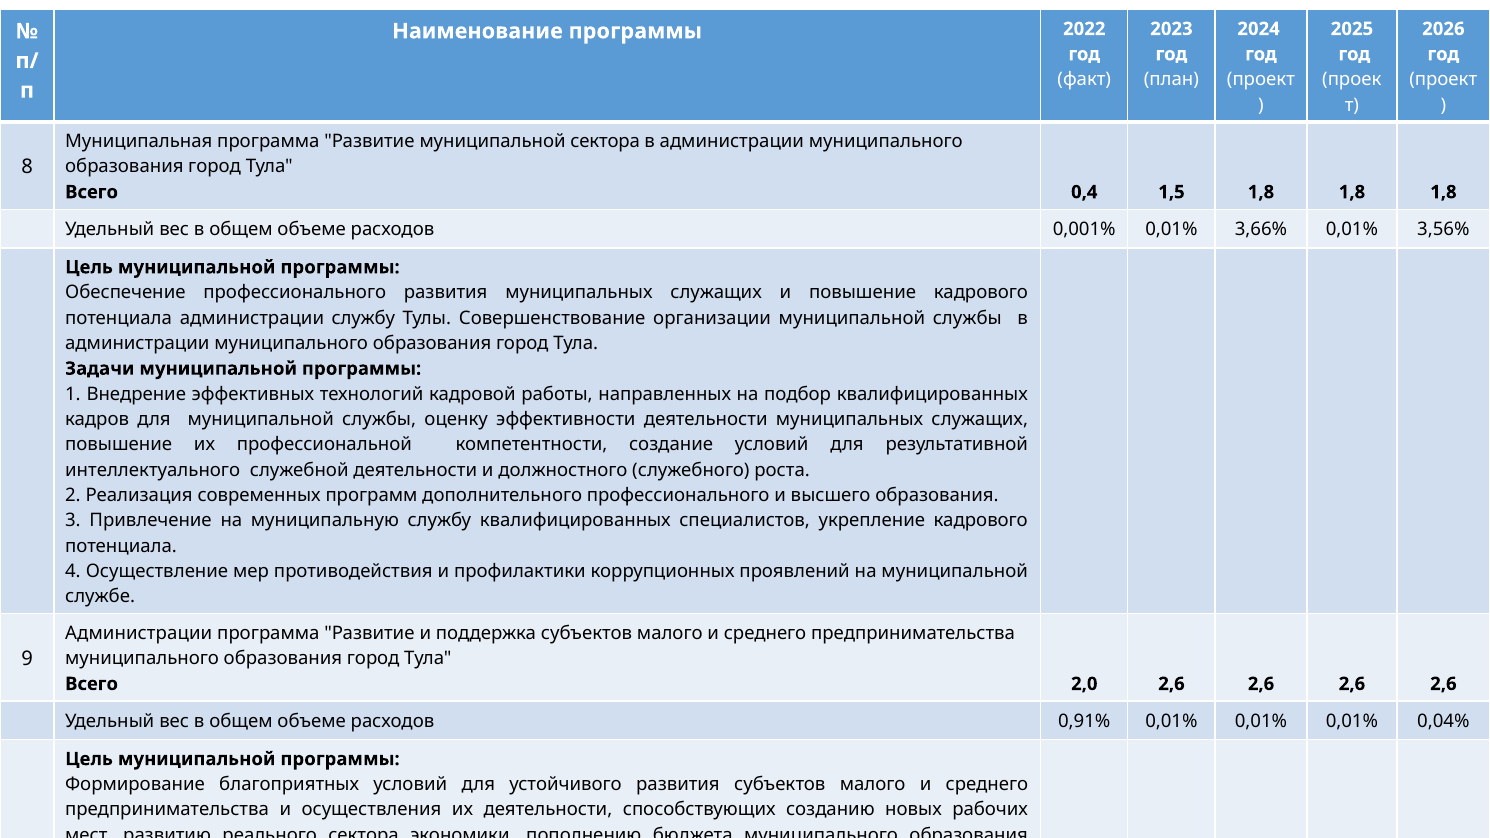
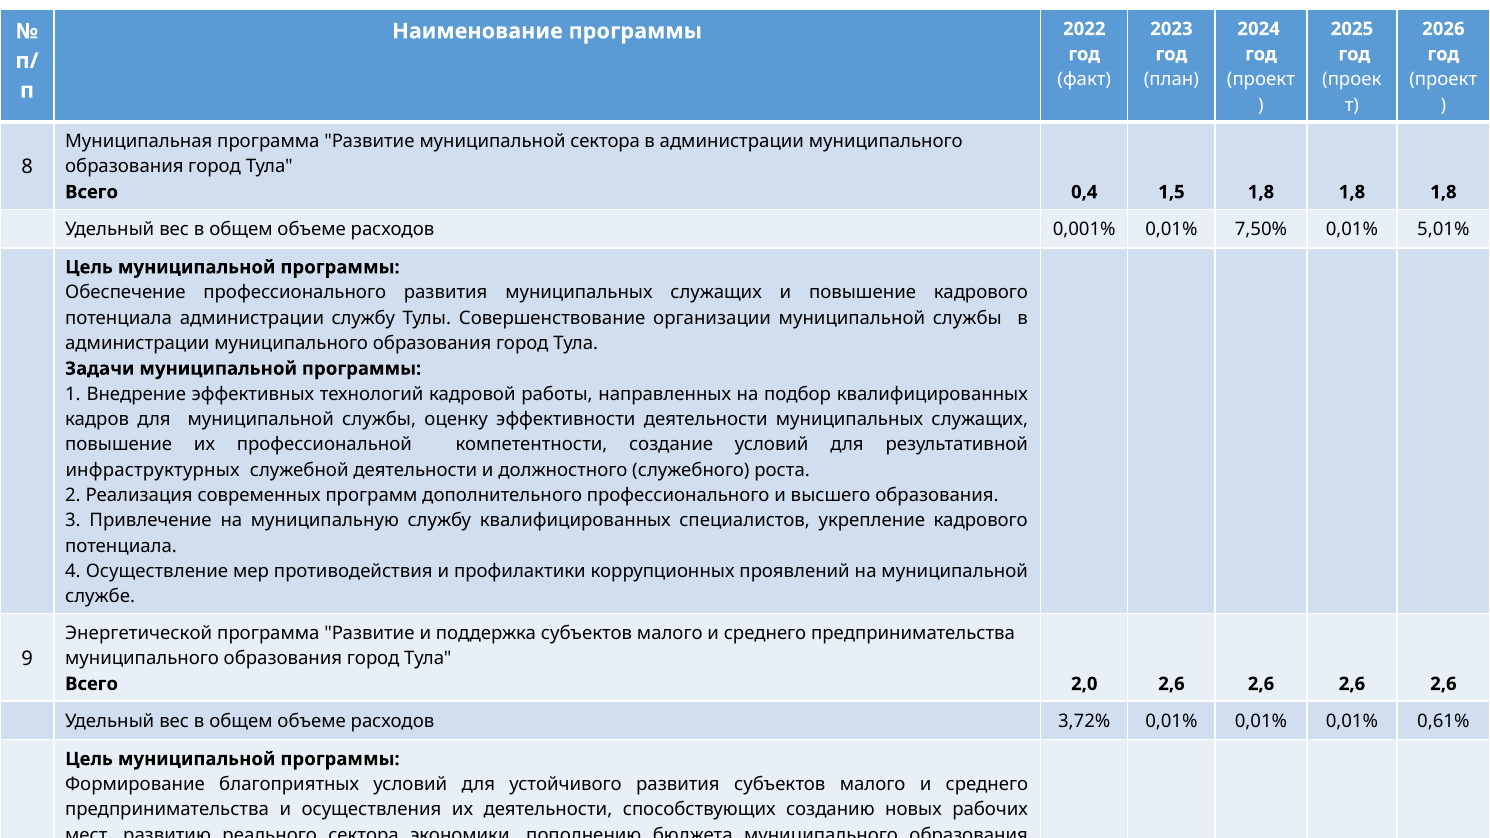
3,66%: 3,66% -> 7,50% (1261, 230)
3,56%: 3,56% -> 5,01% (1443, 230)
интеллектуального: интеллектуального -> инфраструктурных (153, 470)
Администрации: Администрации -> Энергетической (139, 633)
0,91%: 0,91% -> 3,72% (1084, 722)
0,04%: 0,04% -> 0,61% (1443, 722)
